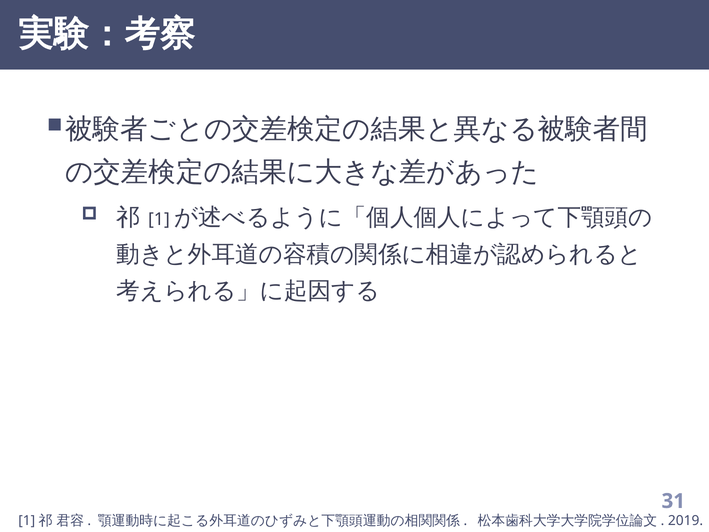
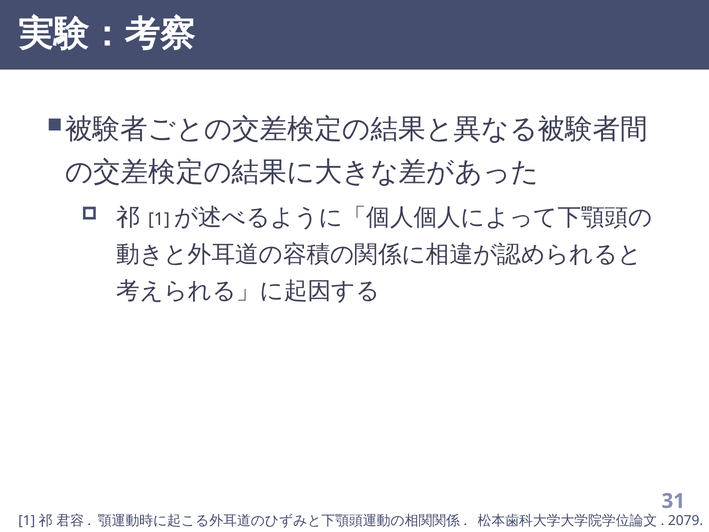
2019: 2019 -> 2079 (686, 520)
